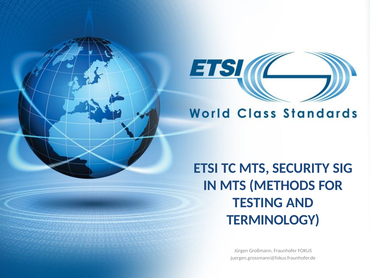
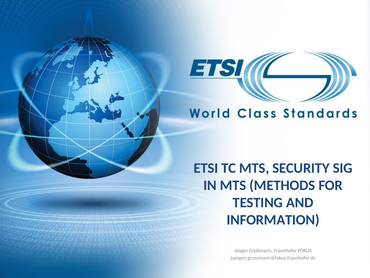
TERMINOLOGY: TERMINOLOGY -> INFORMATION (273, 220)
